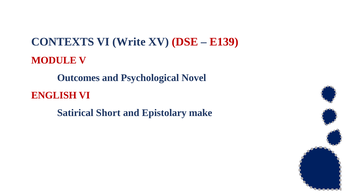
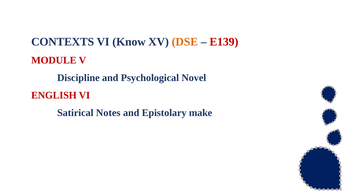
Write: Write -> Know (129, 42)
DSE colour: red -> orange (185, 42)
Outcomes: Outcomes -> Discipline (78, 78)
Short: Short -> Notes (108, 113)
